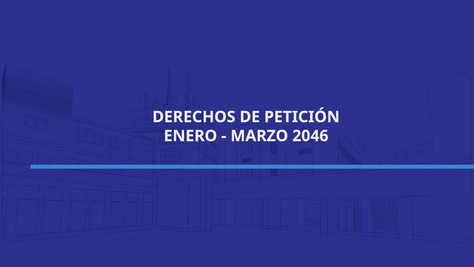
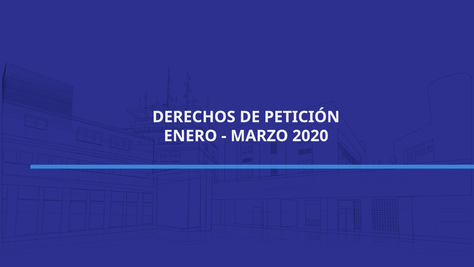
2046: 2046 -> 2020 (310, 136)
